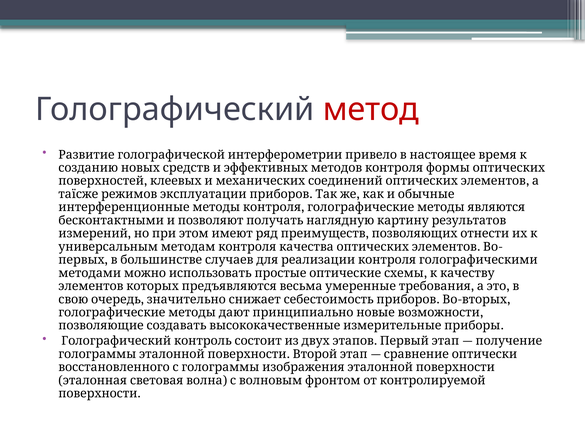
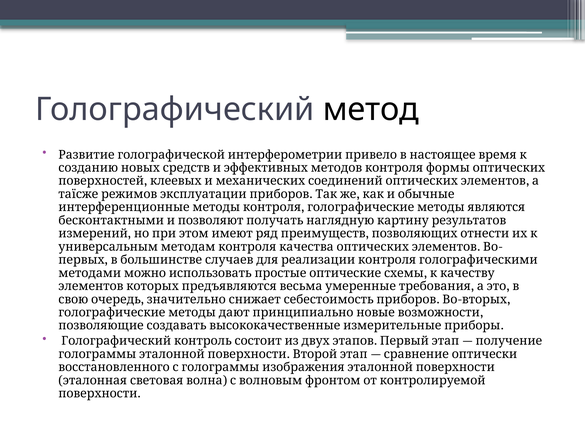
метод colour: red -> black (371, 110)
